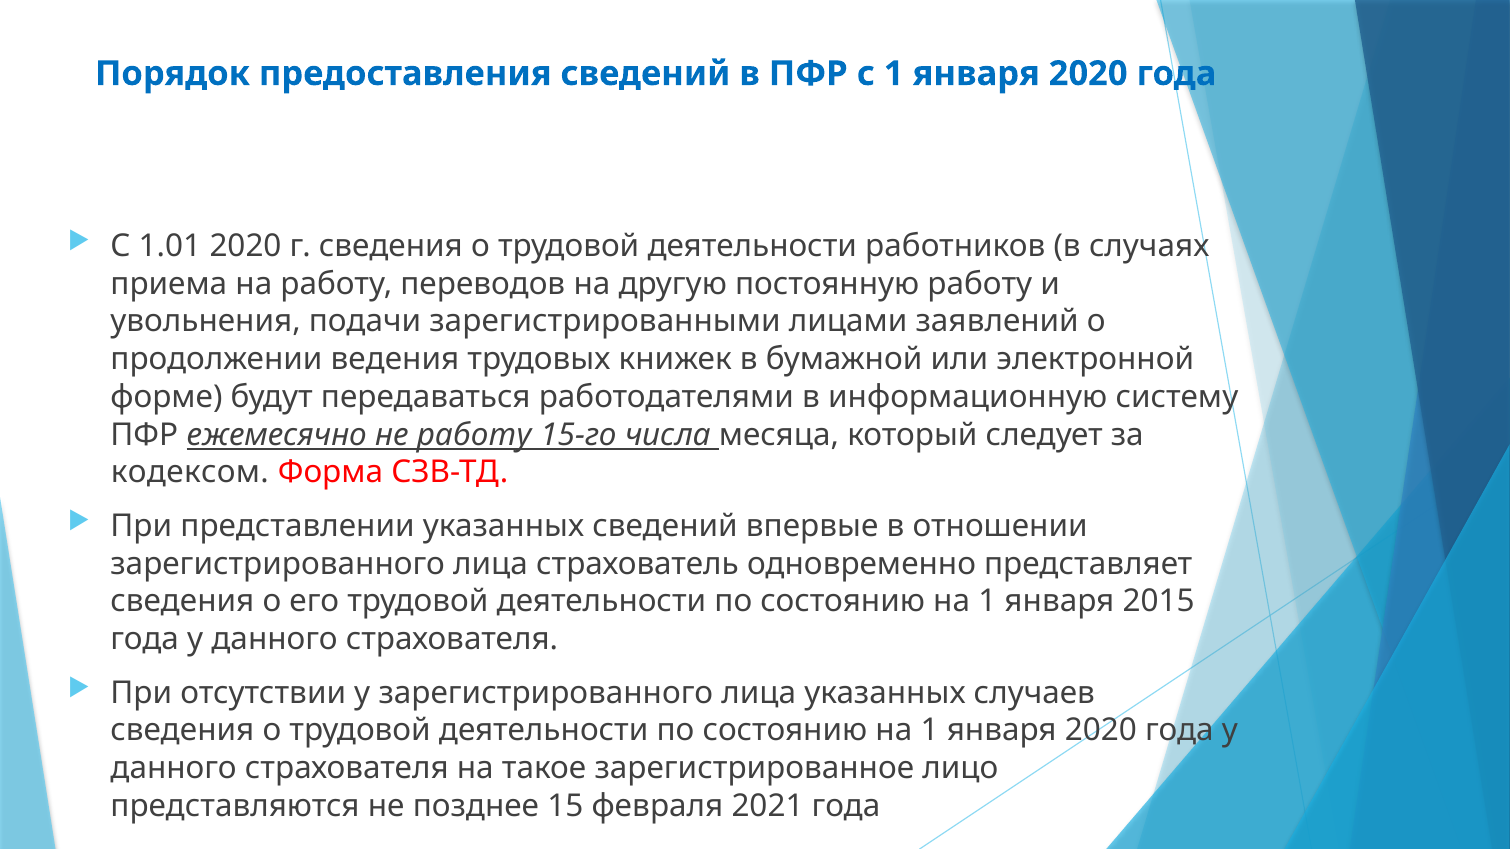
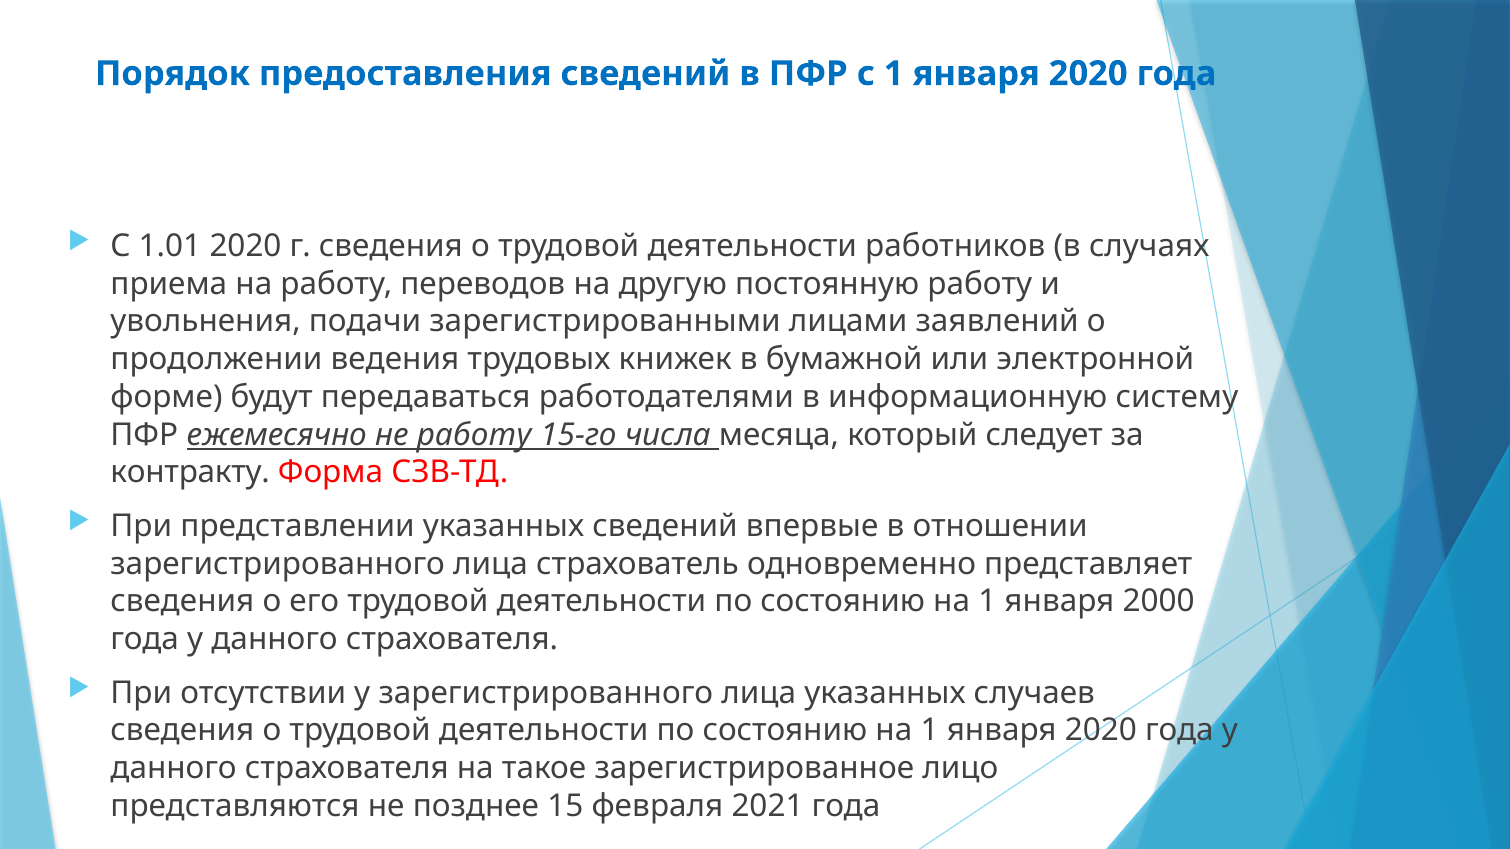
кодексом: кодексом -> контракту (190, 473)
2015: 2015 -> 2000 (1159, 602)
